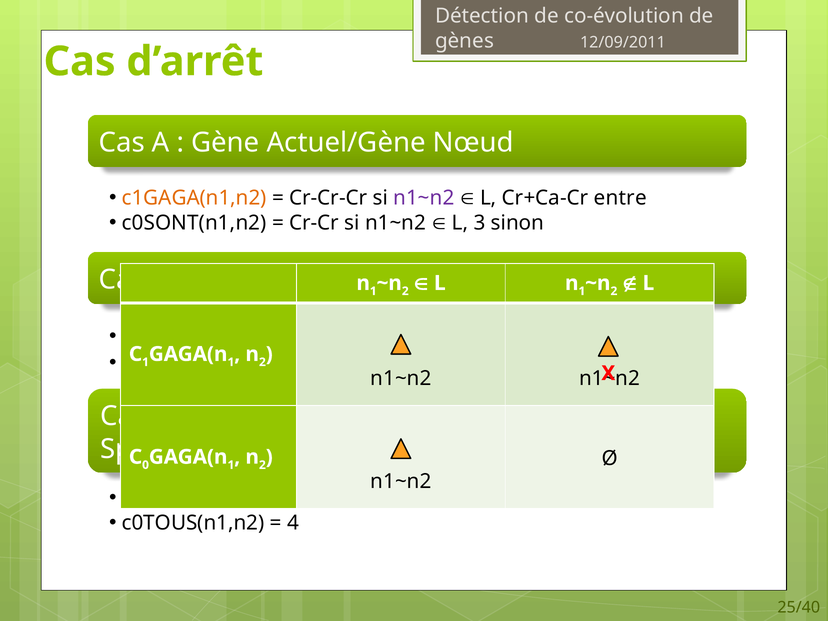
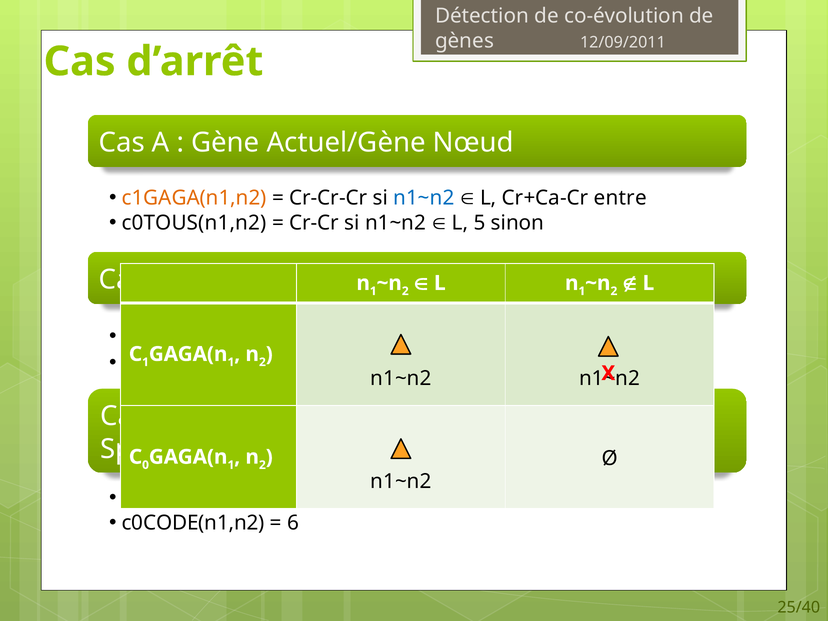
n1~n2 colour: purple -> blue (424, 198)
c0SONT(n1,n2: c0SONT(n1,n2 -> c0TOUS(n1,n2 (194, 223)
3: 3 -> 5 (480, 223)
c0TOUS(n1,n2: c0TOUS(n1,n2 -> c0CODE(n1,n2 (193, 523)
4: 4 -> 6 (293, 523)
